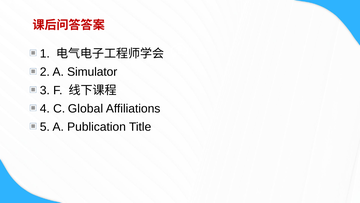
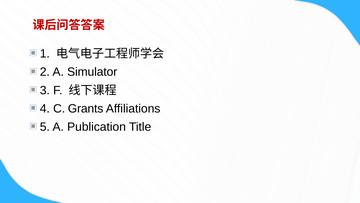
Global: Global -> Grants (86, 108)
